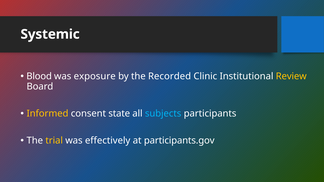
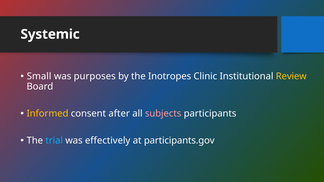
Blood: Blood -> Small (39, 76)
exposure: exposure -> purposes (95, 76)
Recorded: Recorded -> Inotropes (170, 76)
state: state -> after (119, 114)
subjects colour: light blue -> pink (163, 114)
trial colour: yellow -> light blue (54, 141)
